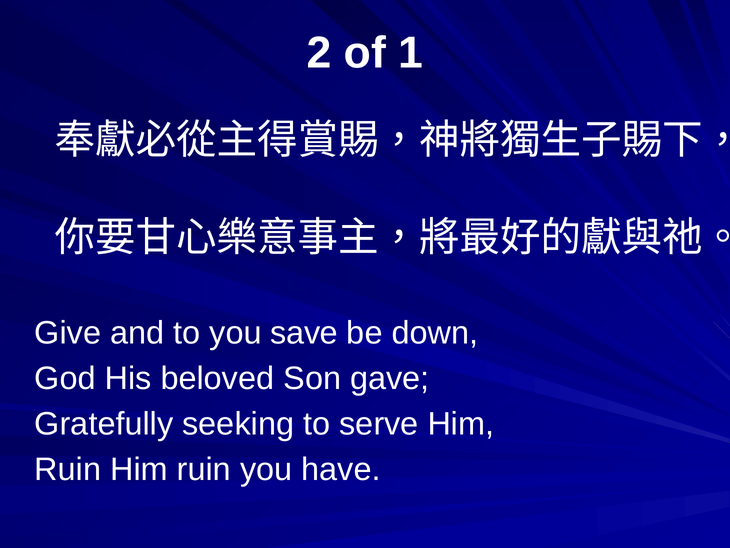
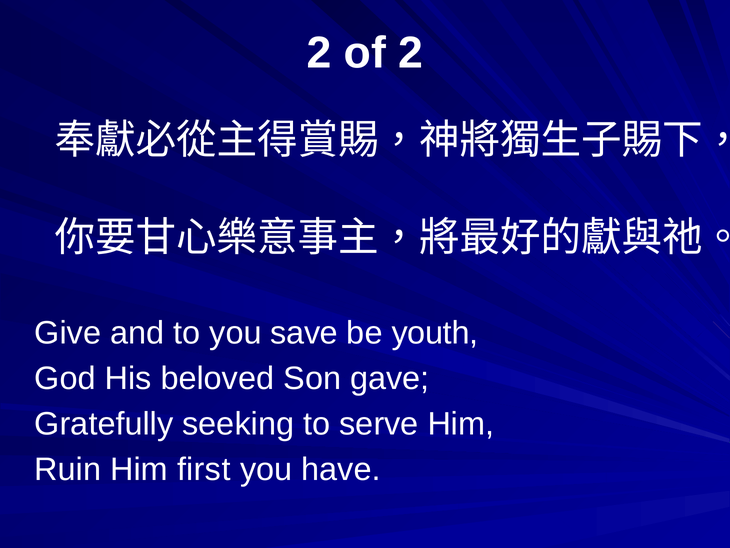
of 1: 1 -> 2 (411, 53)
down: down -> youth (435, 333)
ruin: ruin -> first (204, 469)
